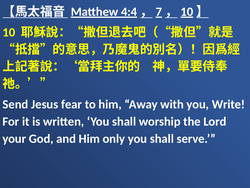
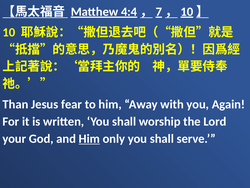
Send: Send -> Than (15, 104)
Write: Write -> Again (228, 104)
Him underline: none -> present (89, 138)
